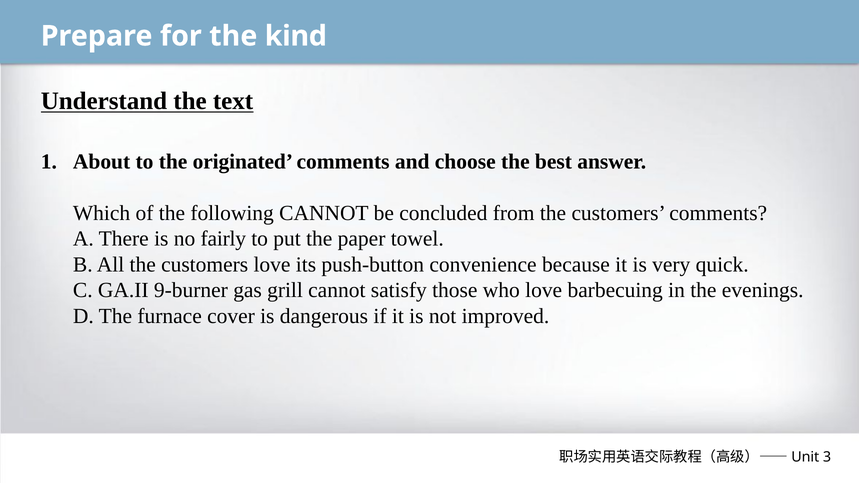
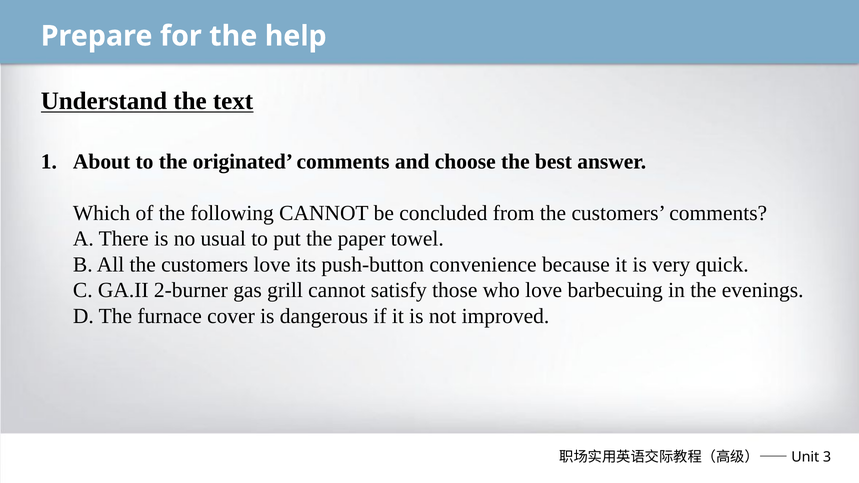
kind: kind -> help (296, 36)
fairly: fairly -> usual (223, 239)
9-burner: 9-burner -> 2-burner (191, 290)
